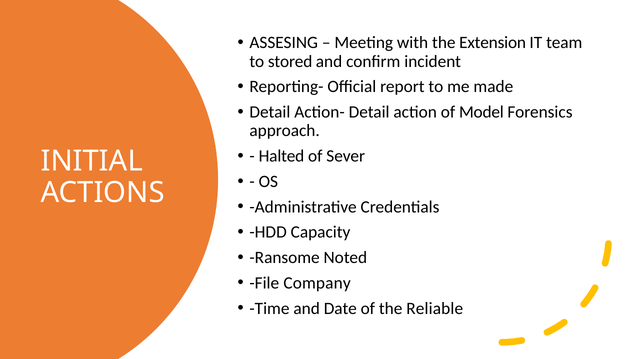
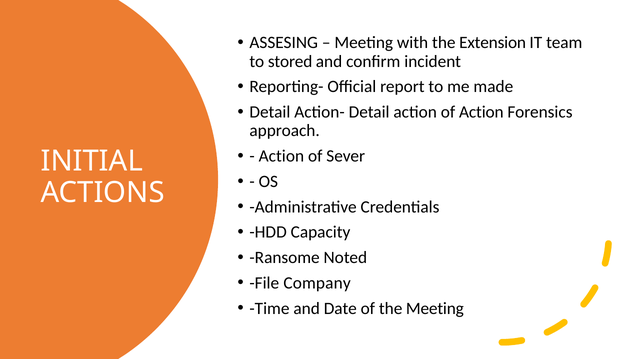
of Model: Model -> Action (481, 112)
Halted: Halted -> Action (281, 156)
the Reliable: Reliable -> Meeting (435, 308)
